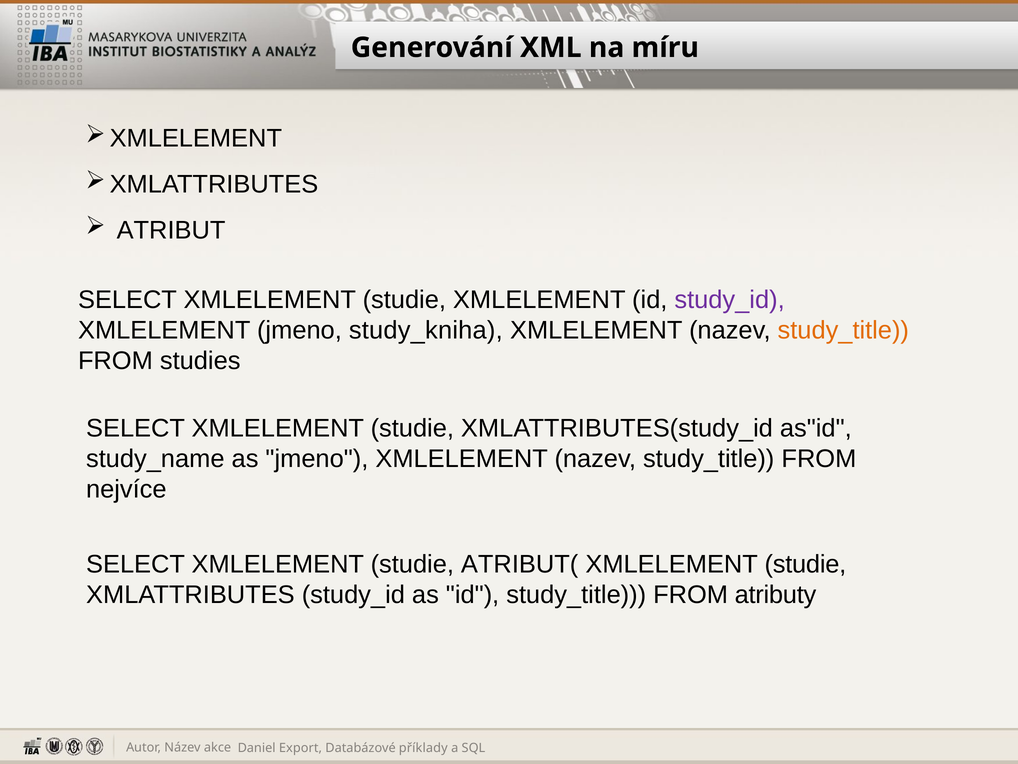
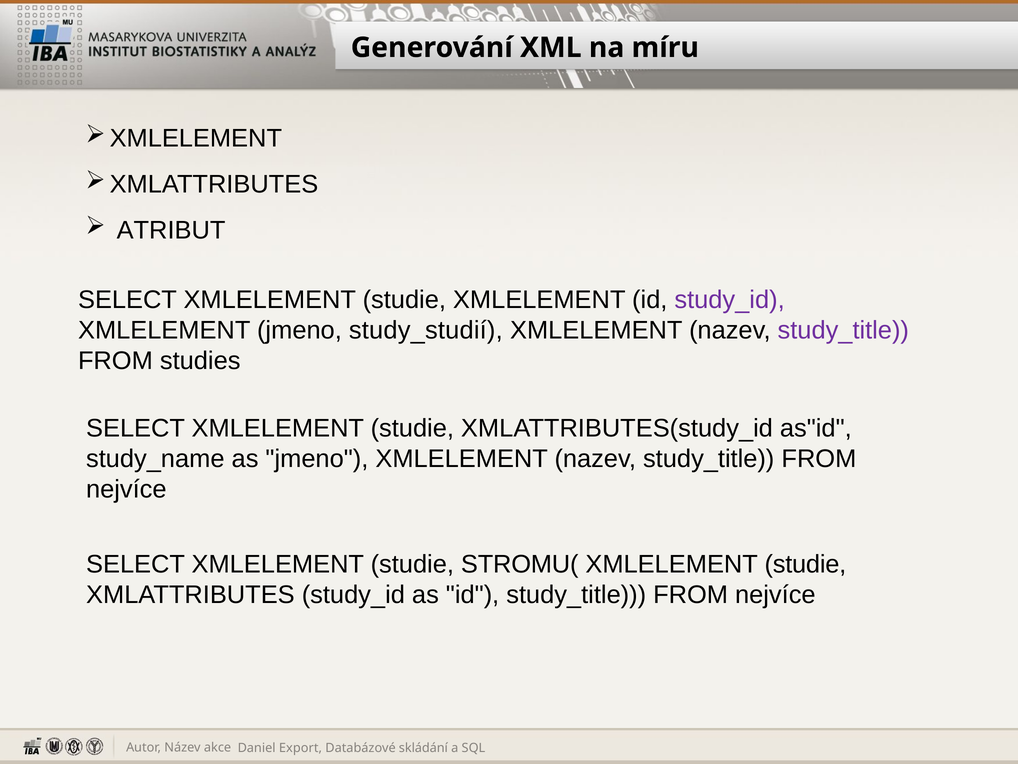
study_kniha: study_kniha -> study_studií (426, 330)
study_title colour: orange -> purple (843, 330)
ATRIBUT(: ATRIBUT( -> STROMU( (520, 564)
id study_title FROM atributy: atributy -> nejvíce (775, 595)
příklady: příklady -> skládání (423, 747)
